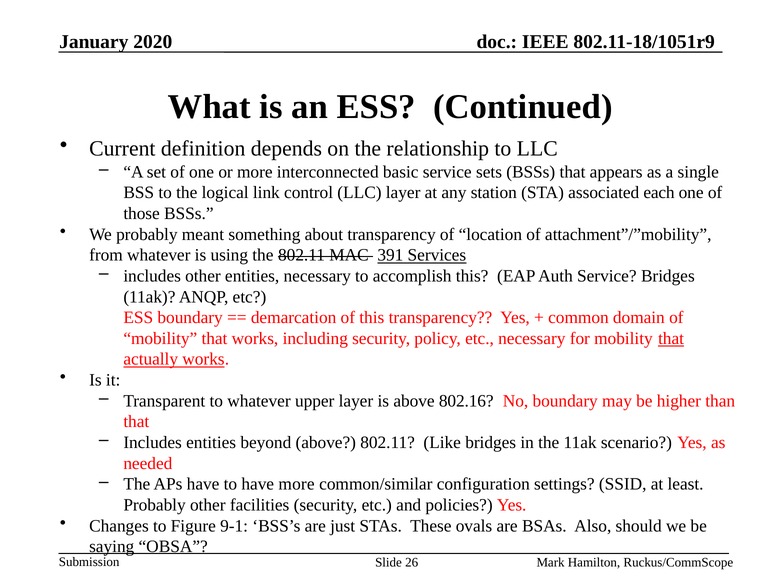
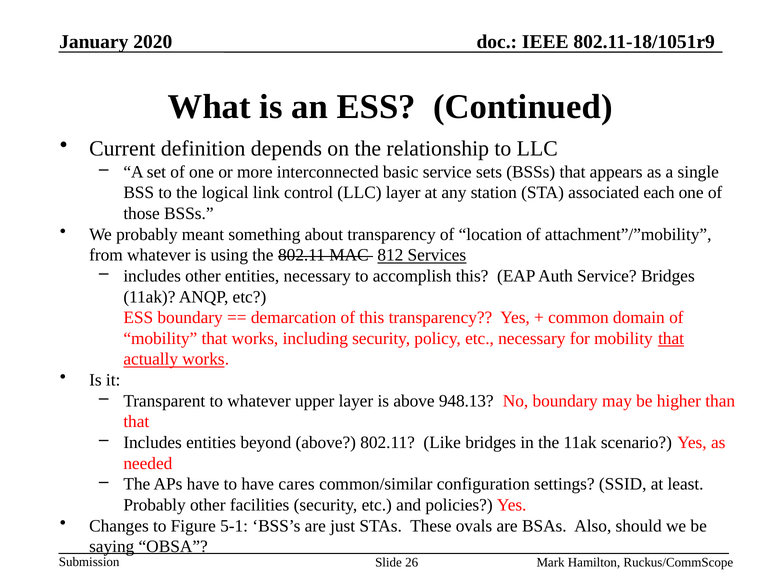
391: 391 -> 812 (390, 255)
802.16: 802.16 -> 948.13 (466, 401)
have more: more -> cares (297, 484)
9-1: 9-1 -> 5-1 (234, 526)
